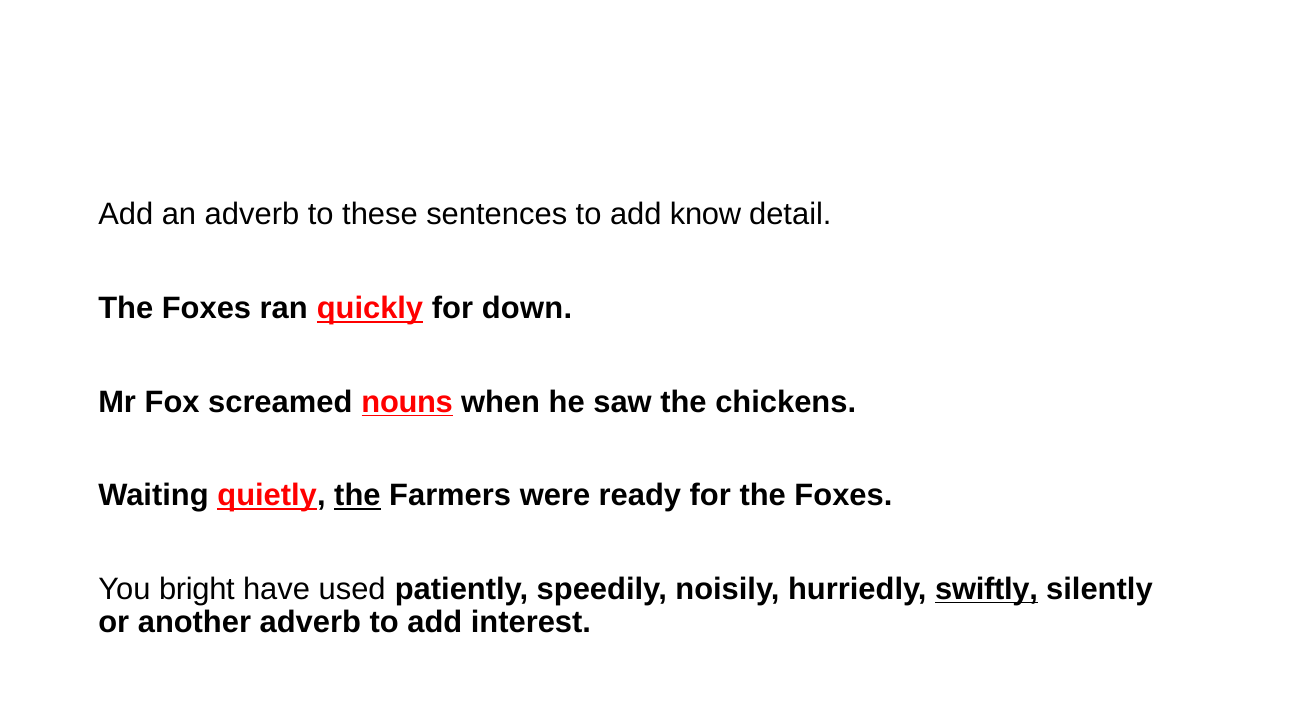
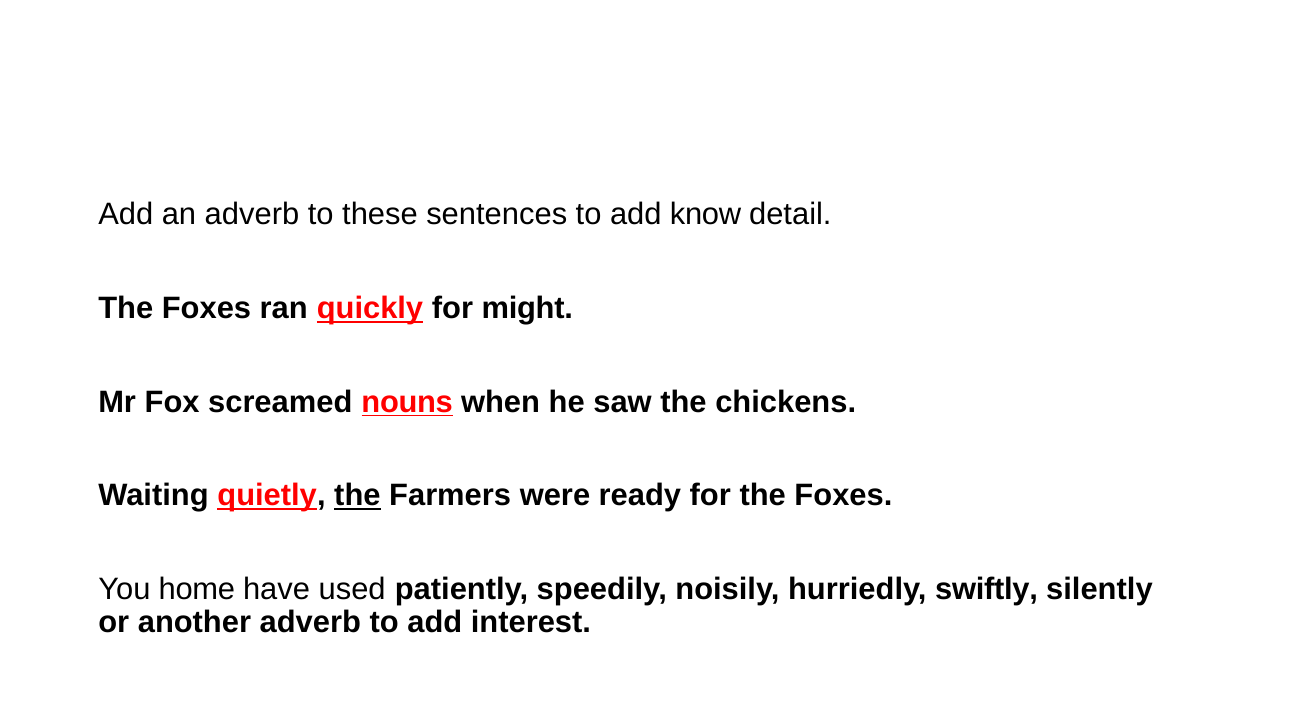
down: down -> might (527, 308)
bright: bright -> home (197, 589)
swiftly underline: present -> none (987, 589)
